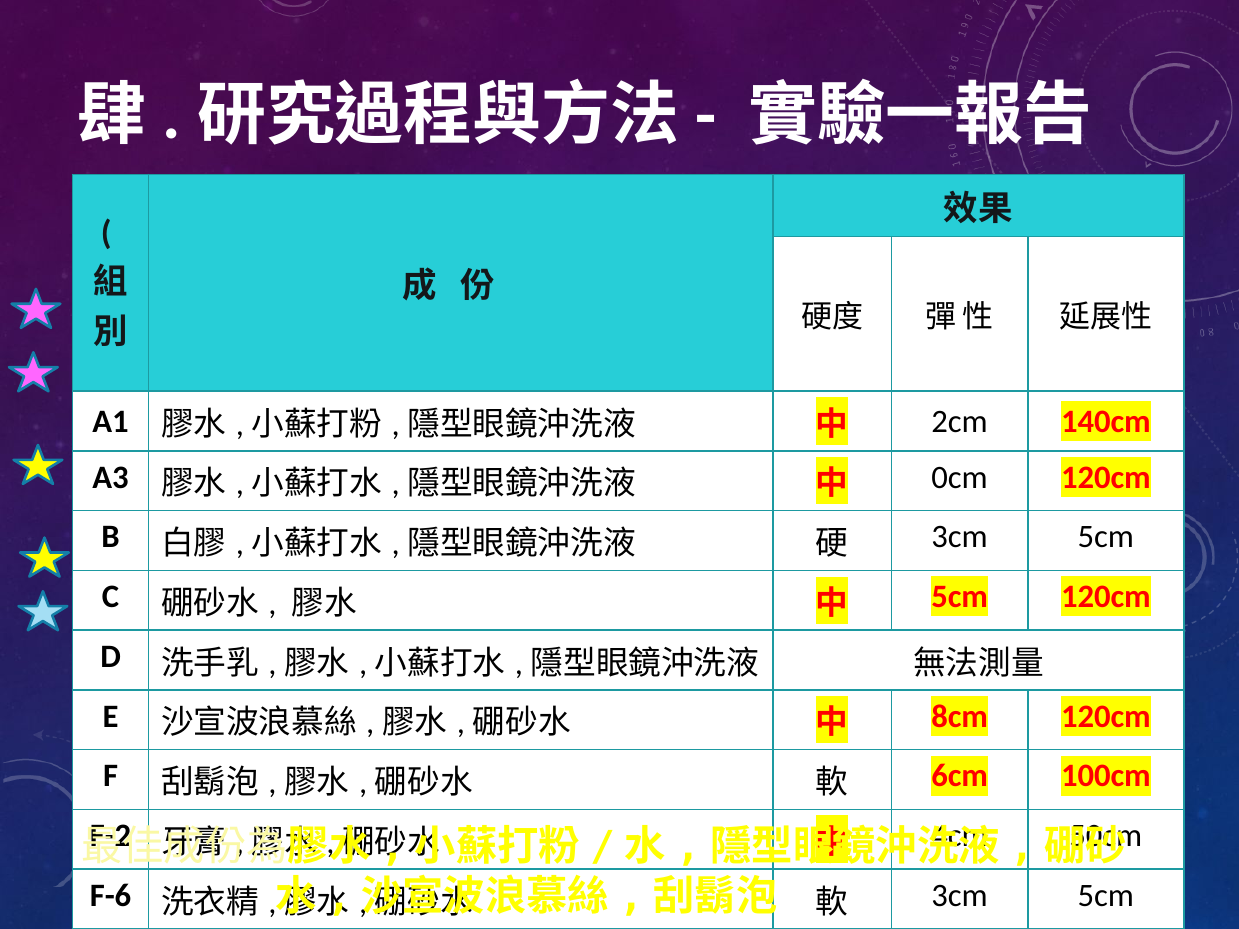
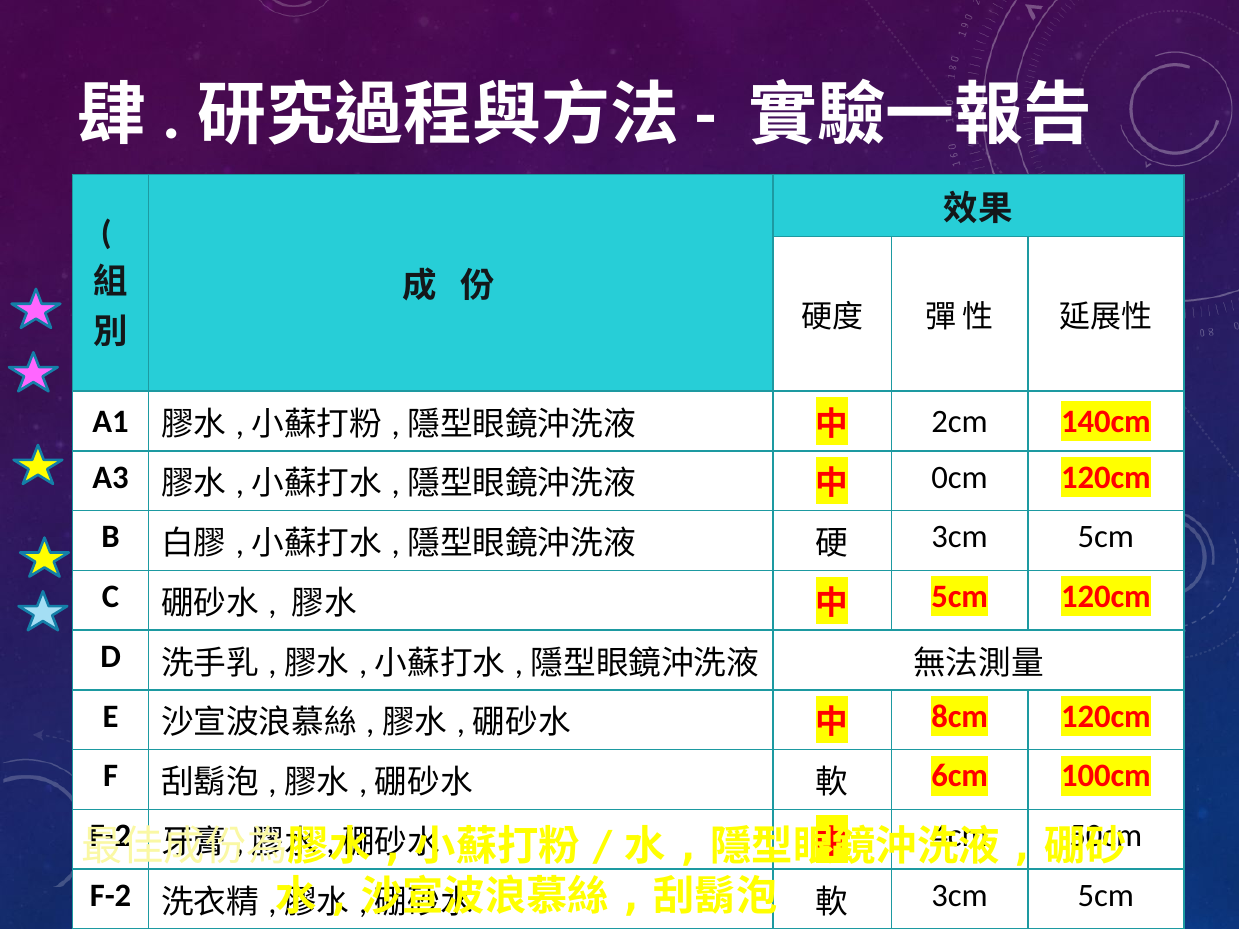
F-6: F-6 -> F-2 (111, 896)
